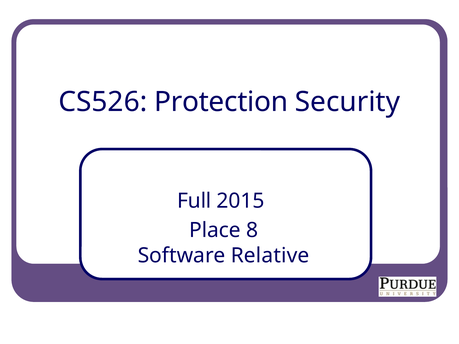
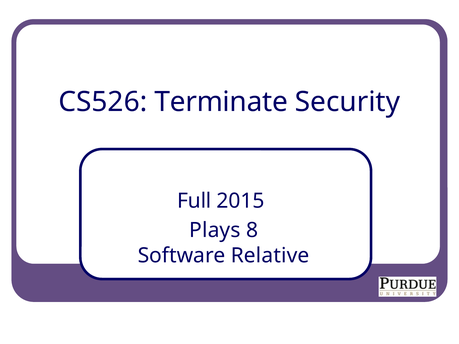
Protection: Protection -> Terminate (221, 102)
Place: Place -> Plays (215, 230)
